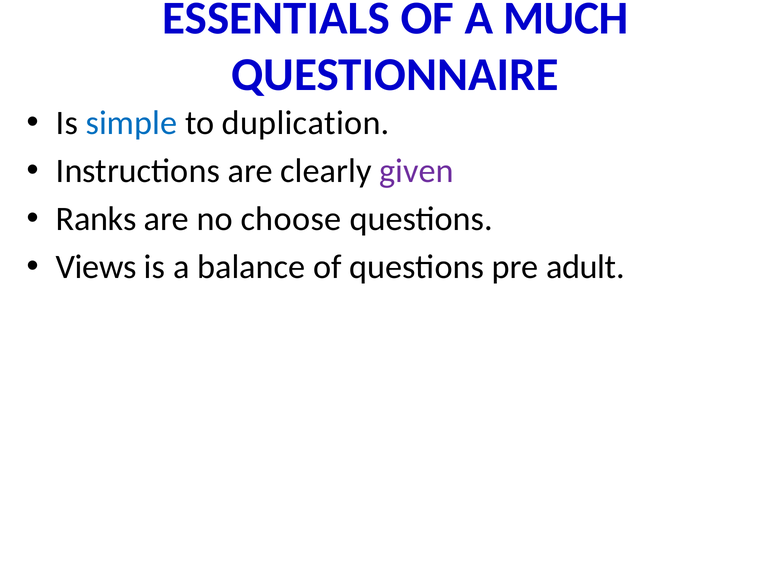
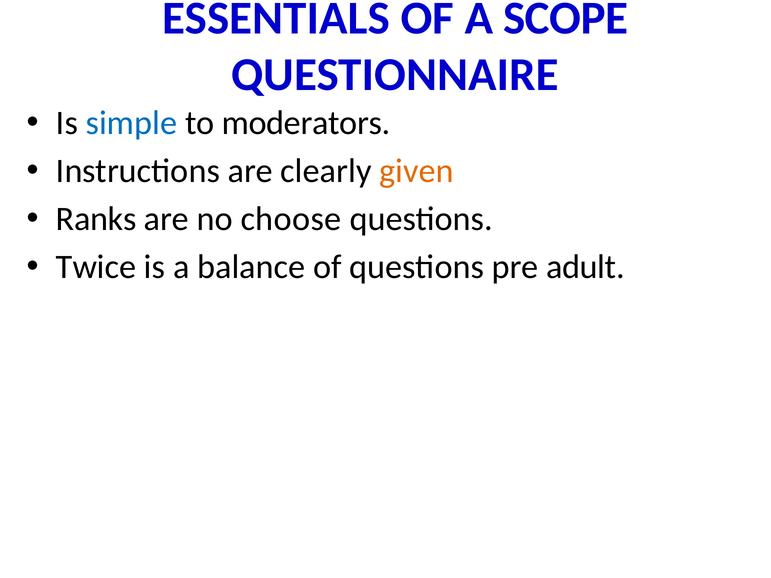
MUCH: MUCH -> SCOPE (566, 18)
duplication: duplication -> moderators (306, 123)
given colour: purple -> orange (416, 171)
Views: Views -> Twice (96, 267)
